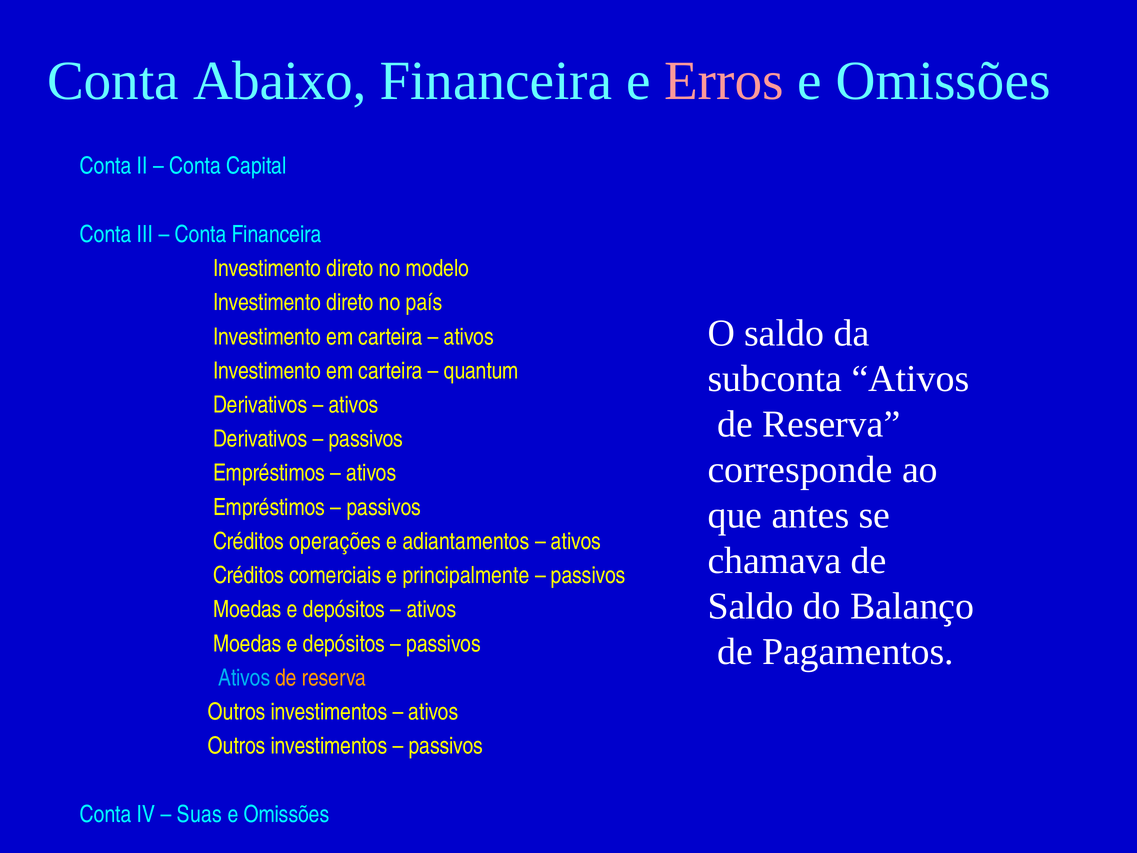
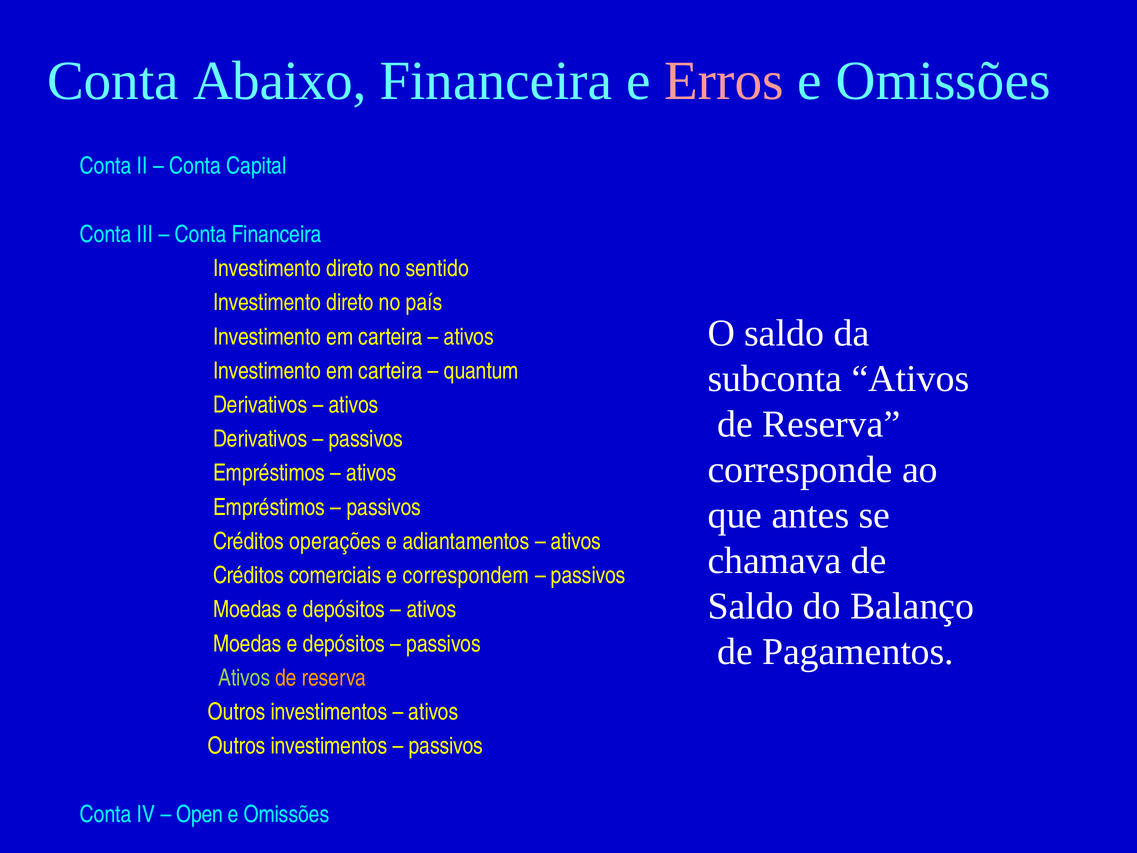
modelo: modelo -> sentido (437, 268)
principalmente: principalmente -> correspondem (466, 575)
Ativos colour: light blue -> light green (244, 678)
Suas: Suas -> Open (200, 814)
